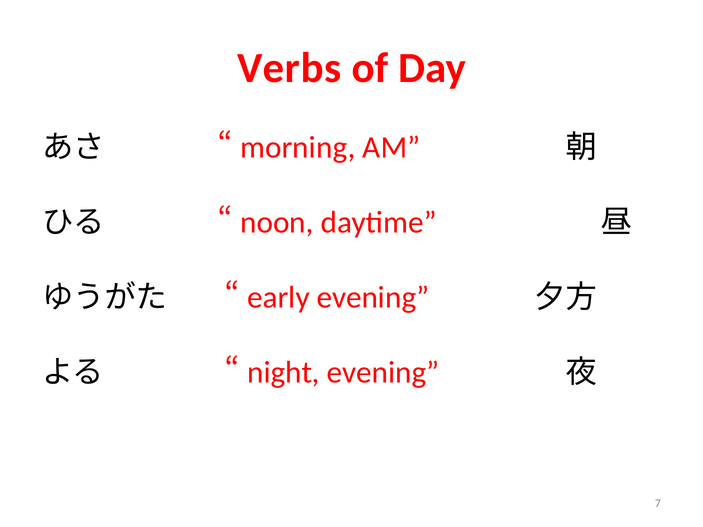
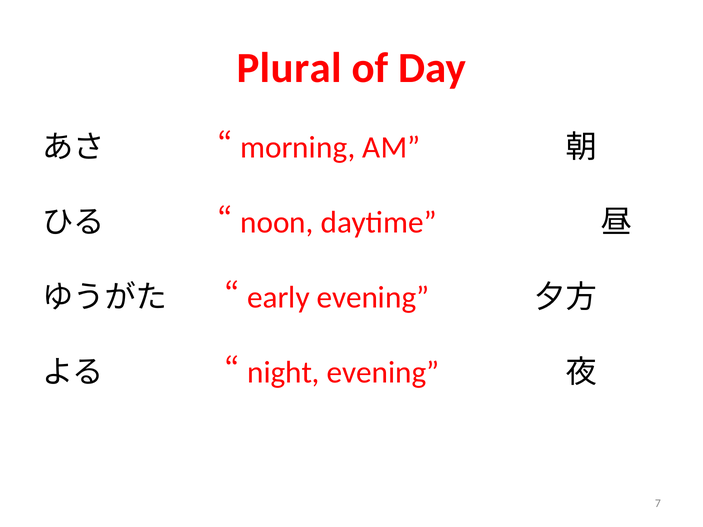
Verbs: Verbs -> Plural (289, 68)
